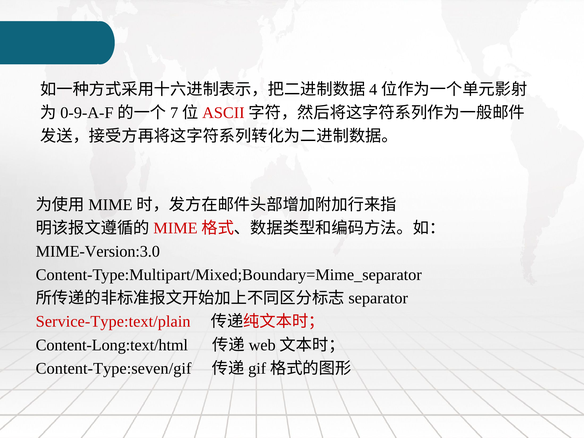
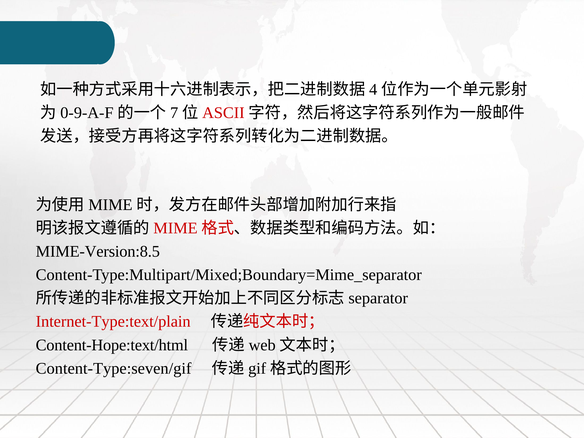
MIME-Version:3.0: MIME-Version:3.0 -> MIME-Version:8.5 (98, 252)
Service-Type:text/plain: Service-Type:text/plain -> Internet-Type:text/plain (113, 322)
Content-Long:text/html: Content-Long:text/html -> Content-Hope:text/html (112, 345)
